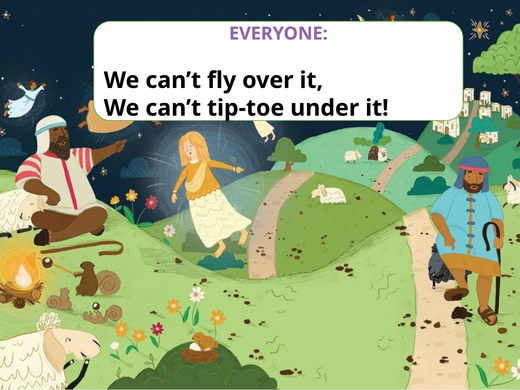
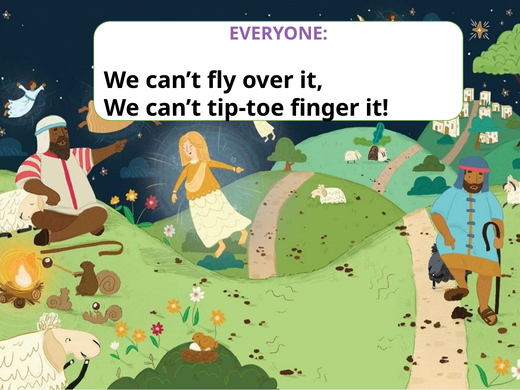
under: under -> finger (325, 108)
